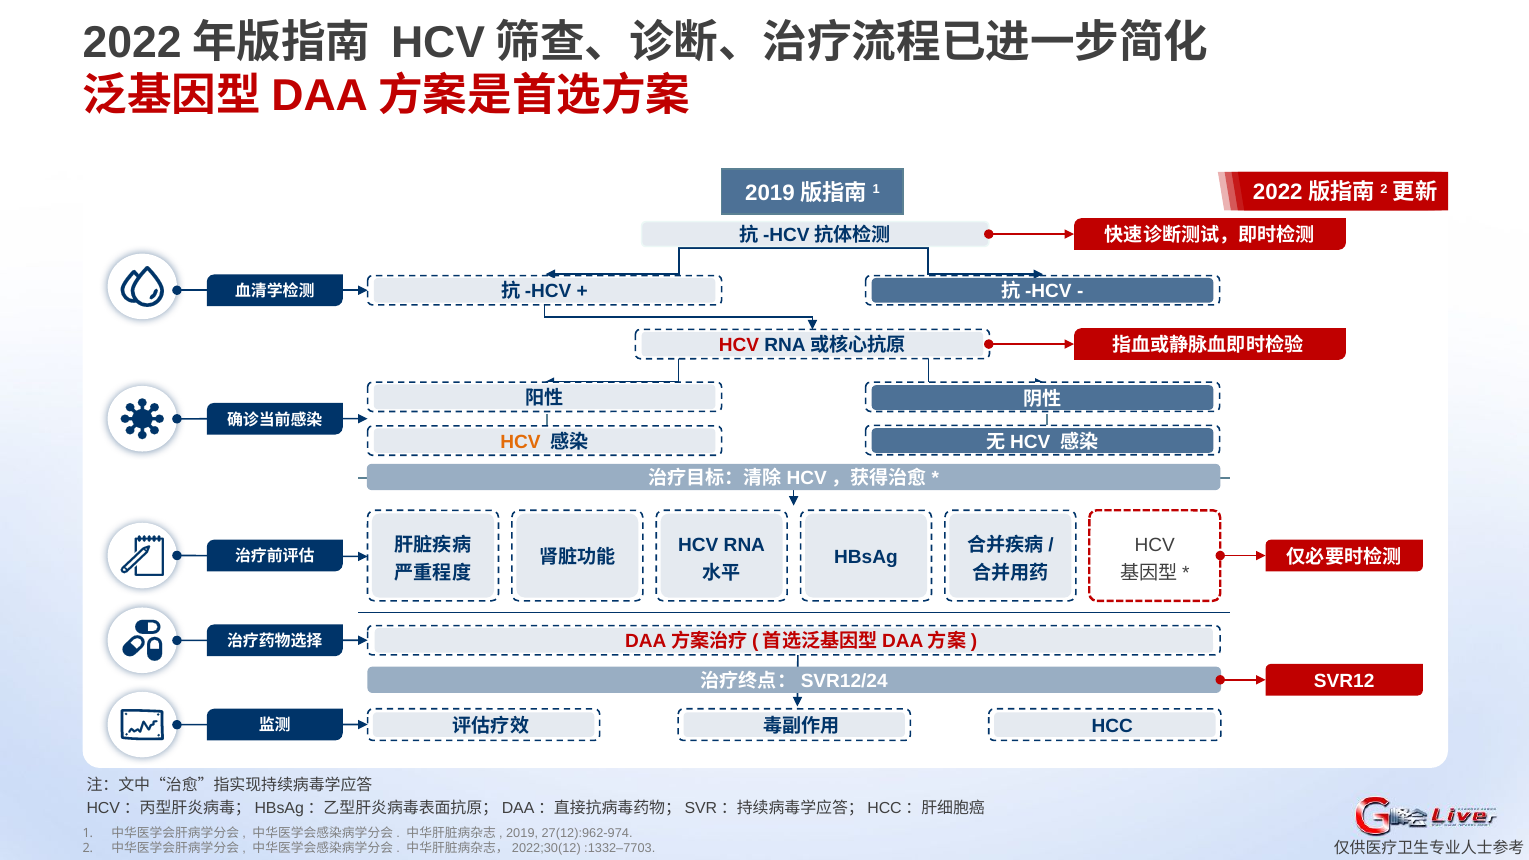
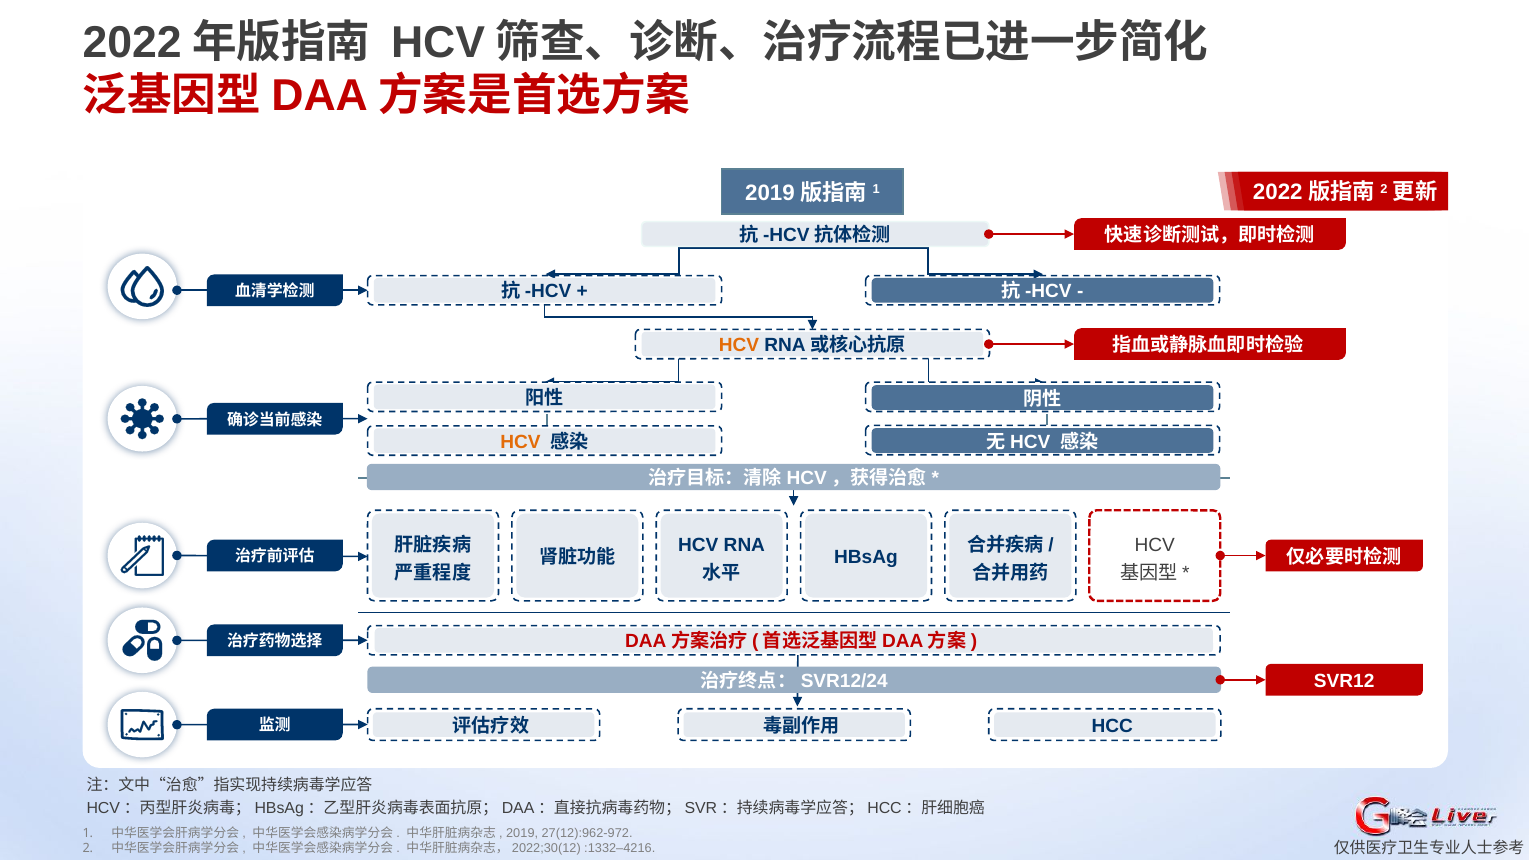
HCV colour: red -> orange (739, 345)
27(12):962-974: 27(12):962-974 -> 27(12):962-972 (587, 834)
:1332–7703: :1332–7703 -> :1332–4216 (620, 849)
